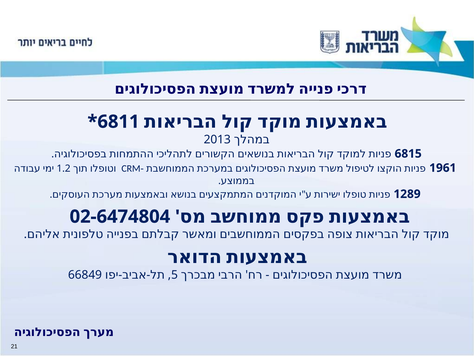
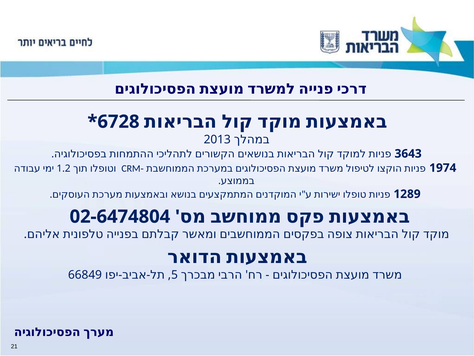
6811: 6811 -> 6728 (118, 122)
6815: 6815 -> 3643 (408, 153)
1961: 1961 -> 1974 (443, 168)
